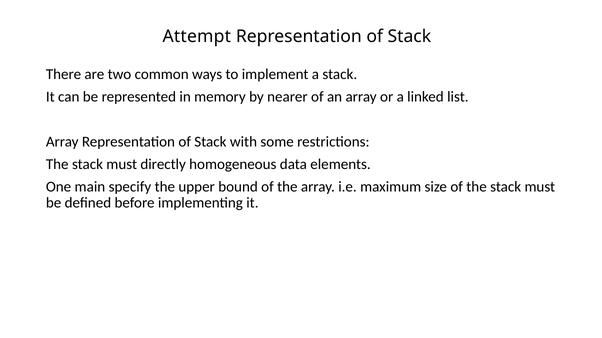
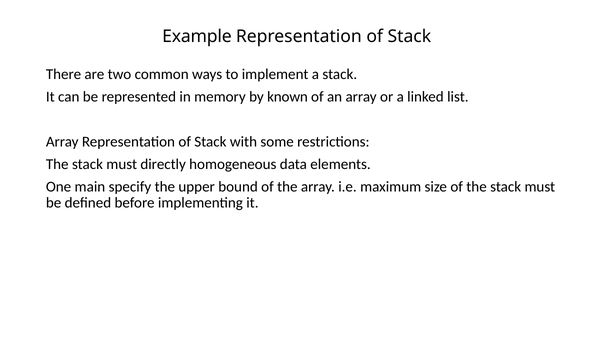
Attempt: Attempt -> Example (197, 37)
nearer: nearer -> known (288, 97)
